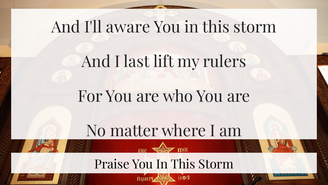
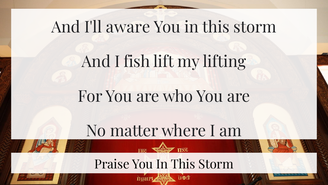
last: last -> fish (137, 62)
rulers: rulers -> lifting (224, 62)
